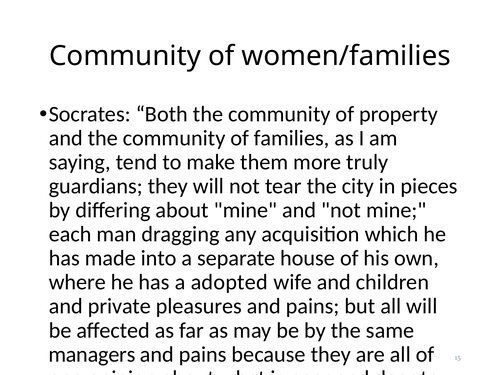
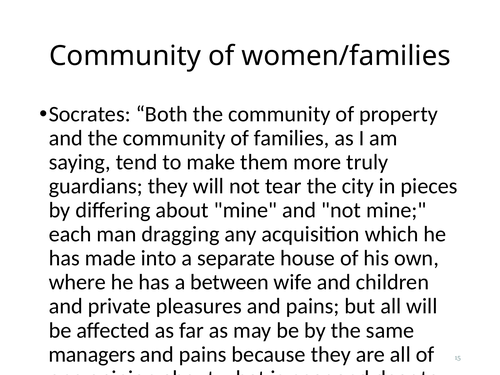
adopted: adopted -> between (230, 282)
